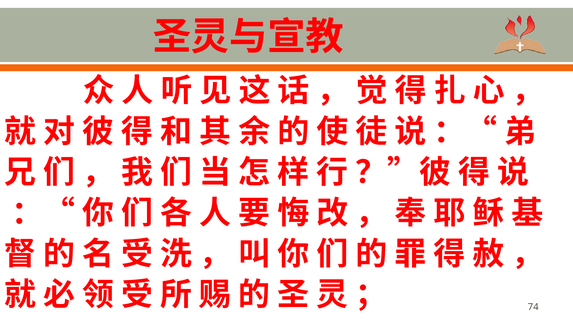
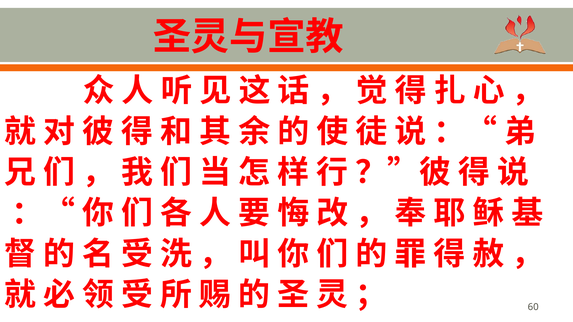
74: 74 -> 60 (533, 307)
